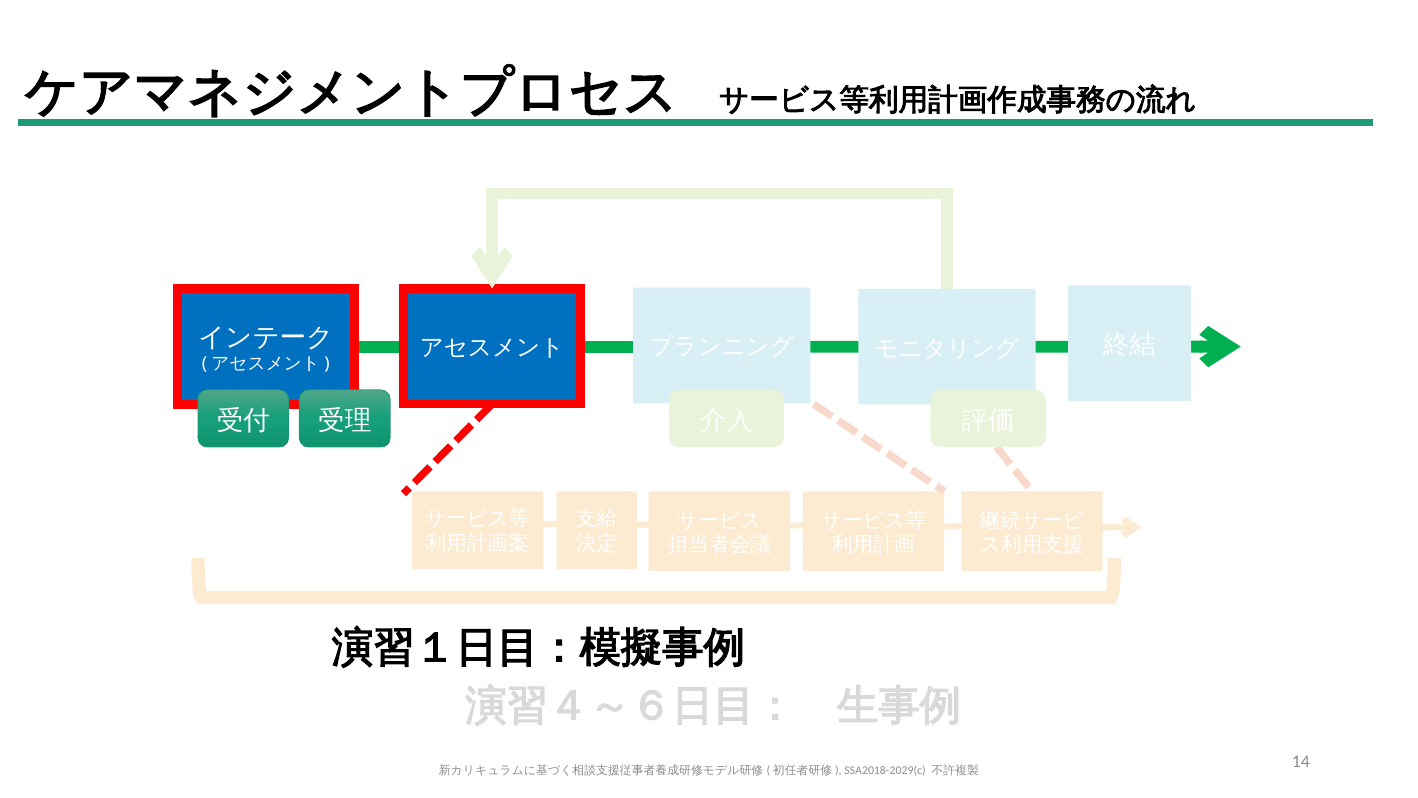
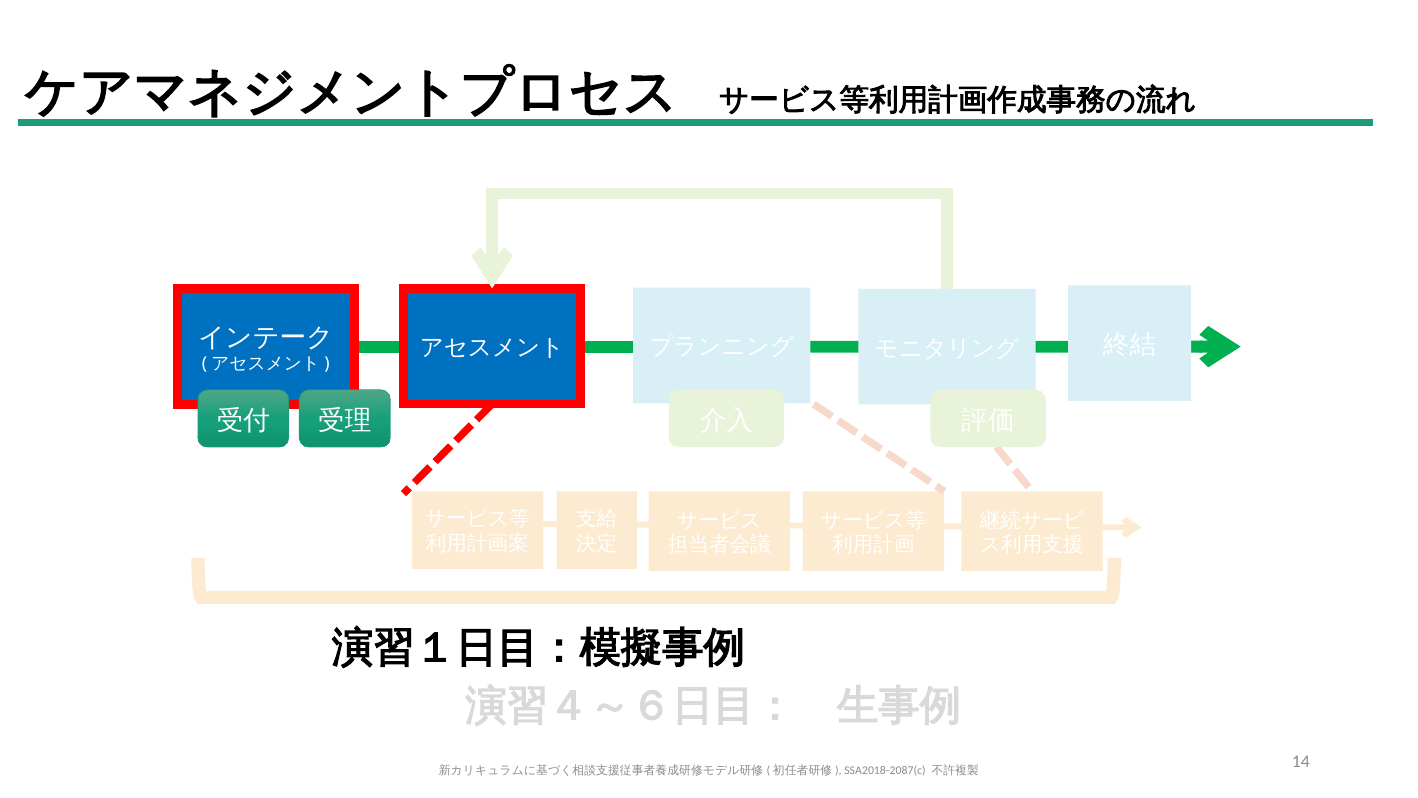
SSA2018-2029(c: SSA2018-2029(c -> SSA2018-2087(c (885, 771)
